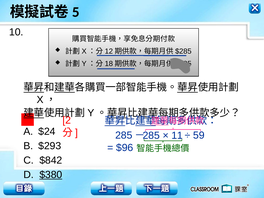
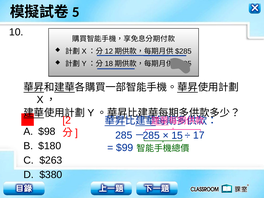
$24: $24 -> $98 (47, 131)
11: 11 -> 15 (177, 135)
59: 59 -> 17 (199, 135)
$293: $293 -> $180 (50, 146)
$96: $96 -> $99 (125, 148)
$842: $842 -> $263 (51, 160)
$380 underline: present -> none (51, 175)
